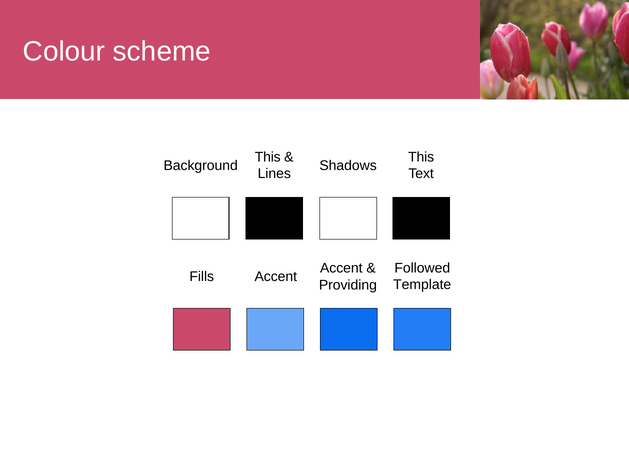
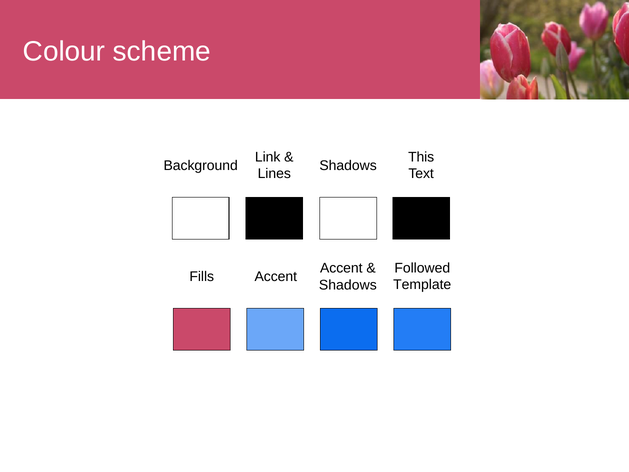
This: This -> Link (268, 157)
Providing: Providing -> Shadows (348, 285)
